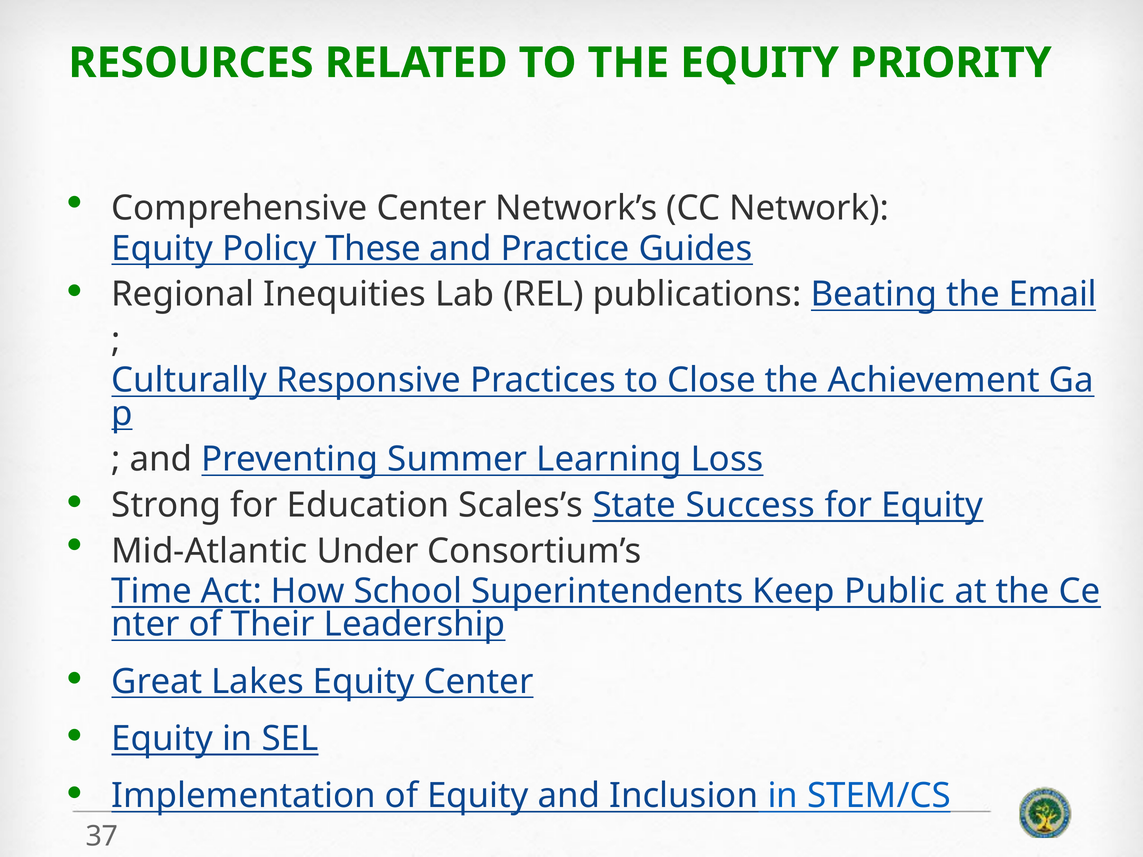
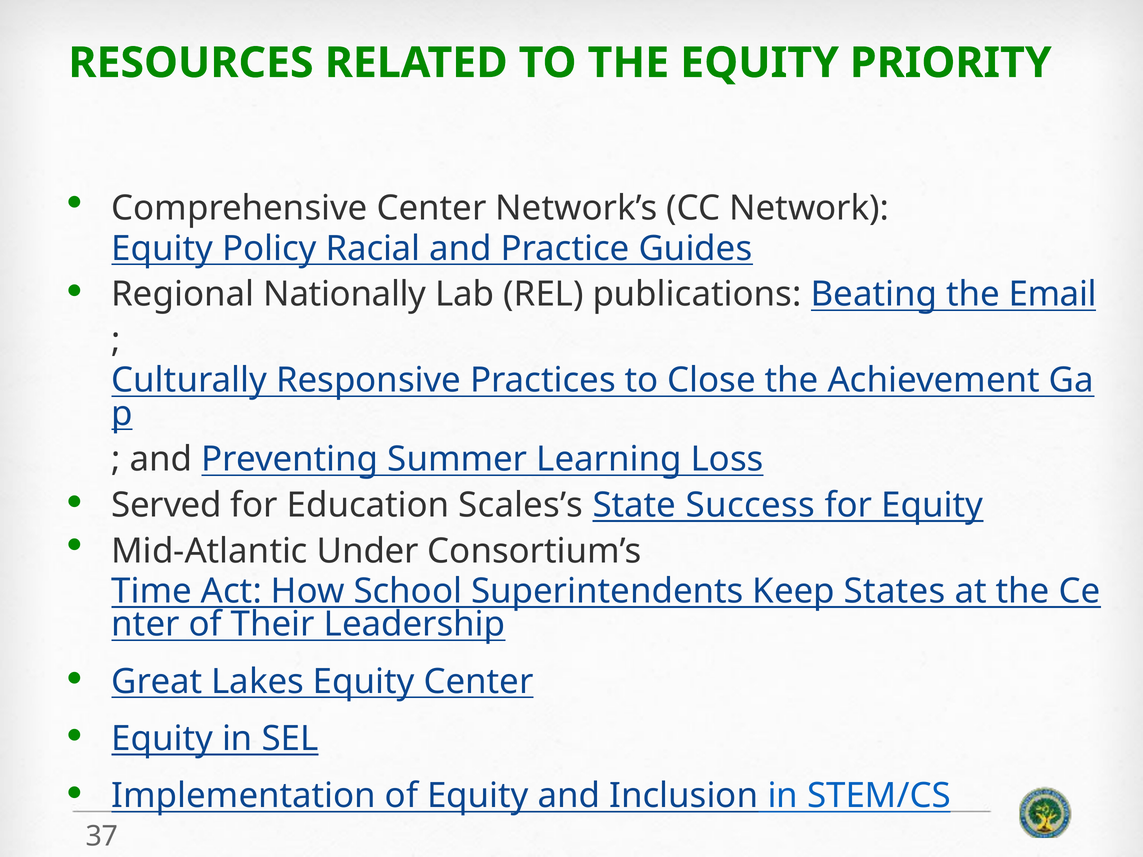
These: These -> Racial (373, 249)
Inequities: Inequities -> Nationally (345, 294)
Strong: Strong -> Served (167, 505)
Public: Public -> States (895, 591)
